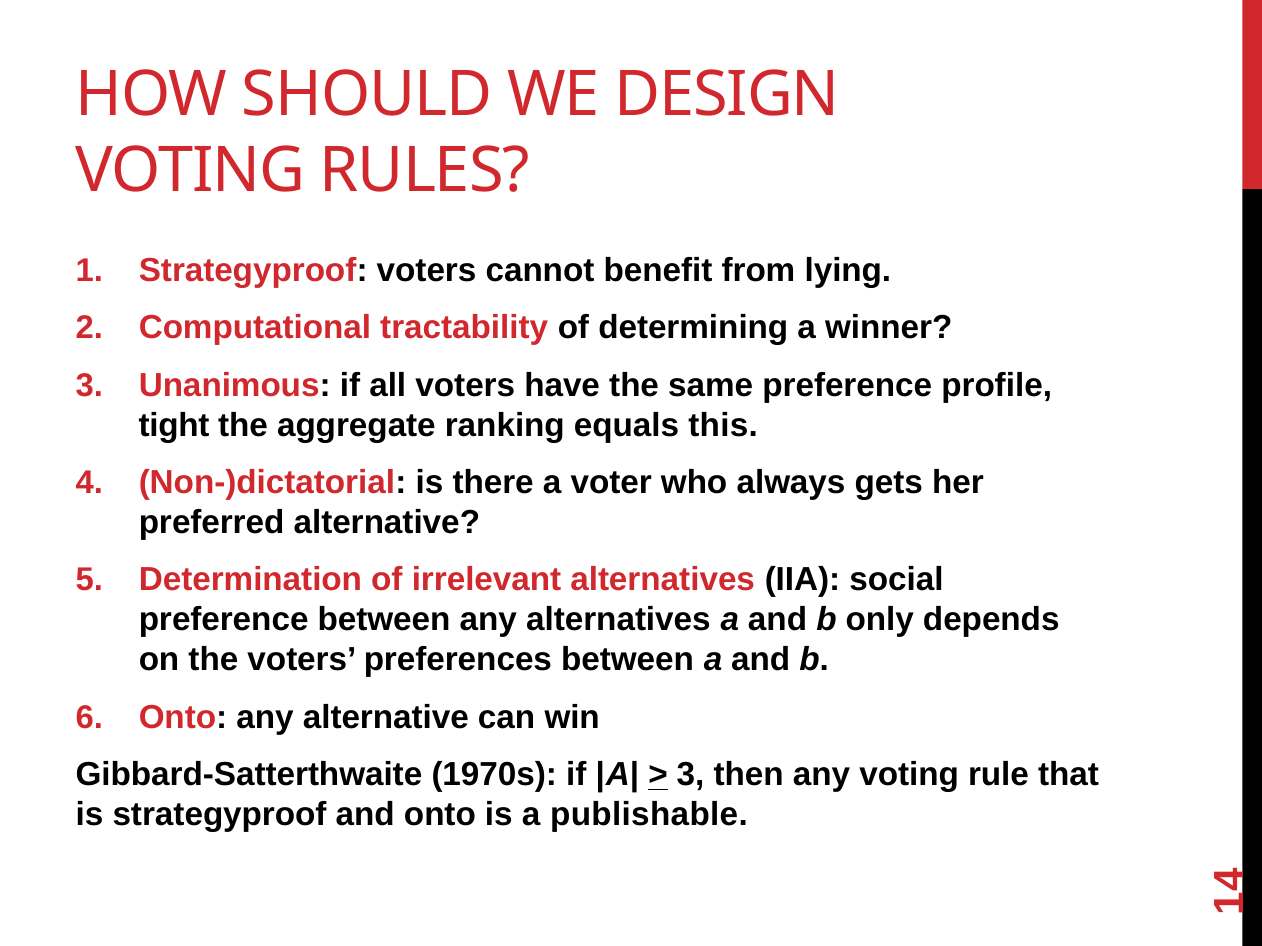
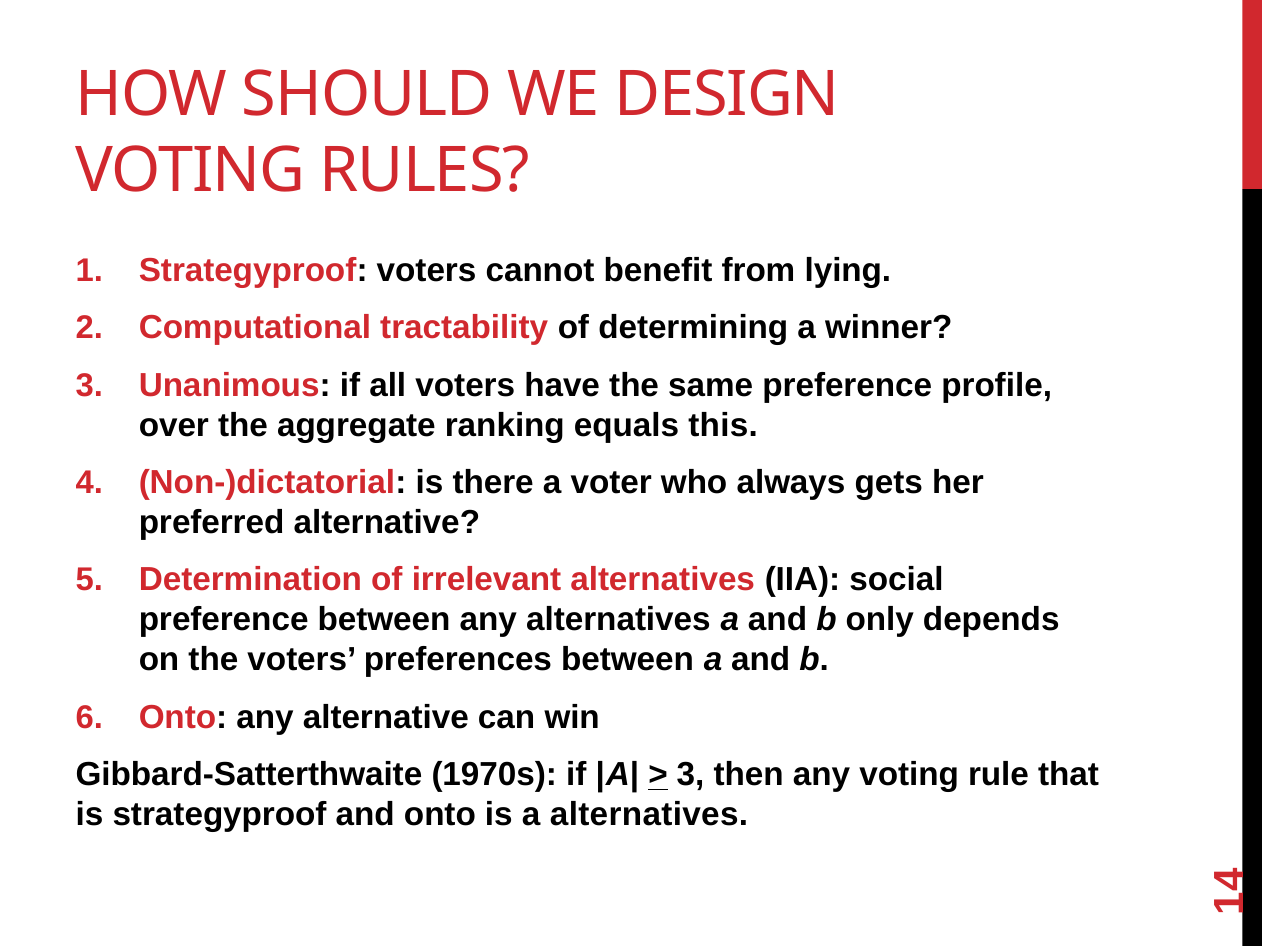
tight: tight -> over (174, 425)
a publishable: publishable -> alternatives (649, 815)
